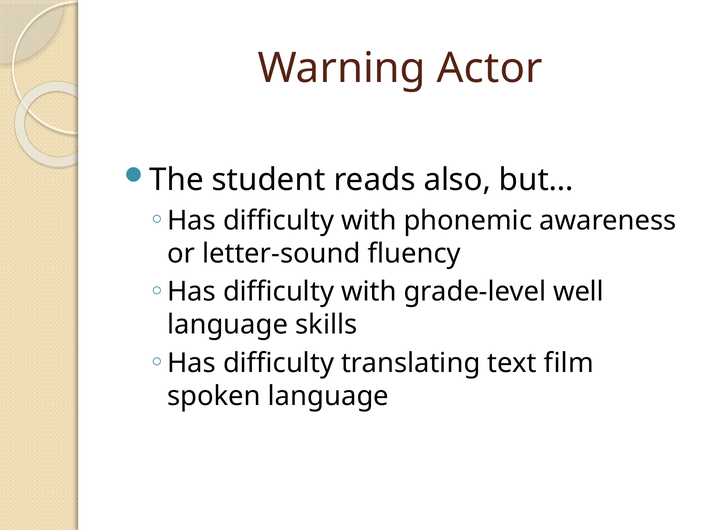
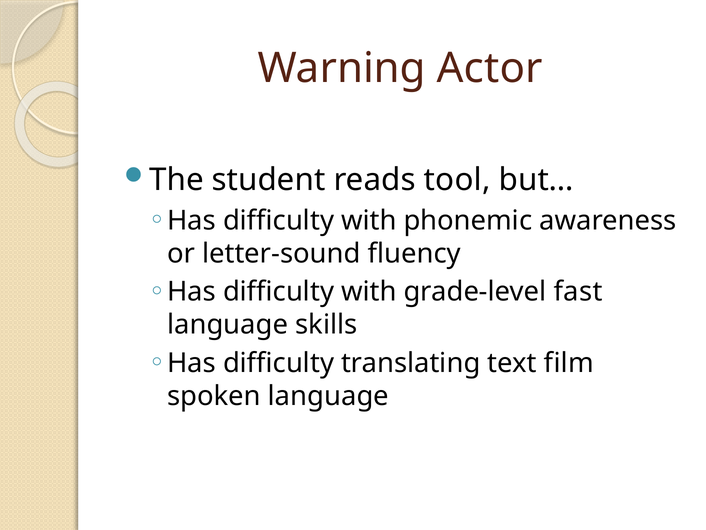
also: also -> tool (457, 180)
well: well -> fast (578, 292)
